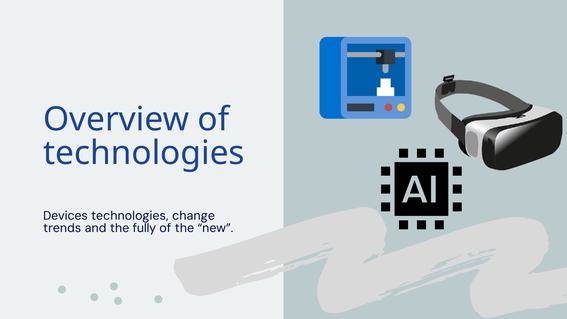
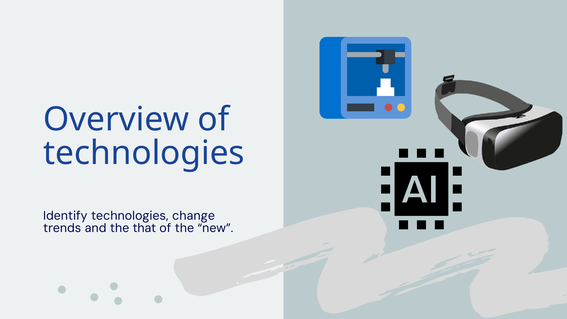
Devices: Devices -> Identify (65, 216)
fully: fully -> that (144, 228)
